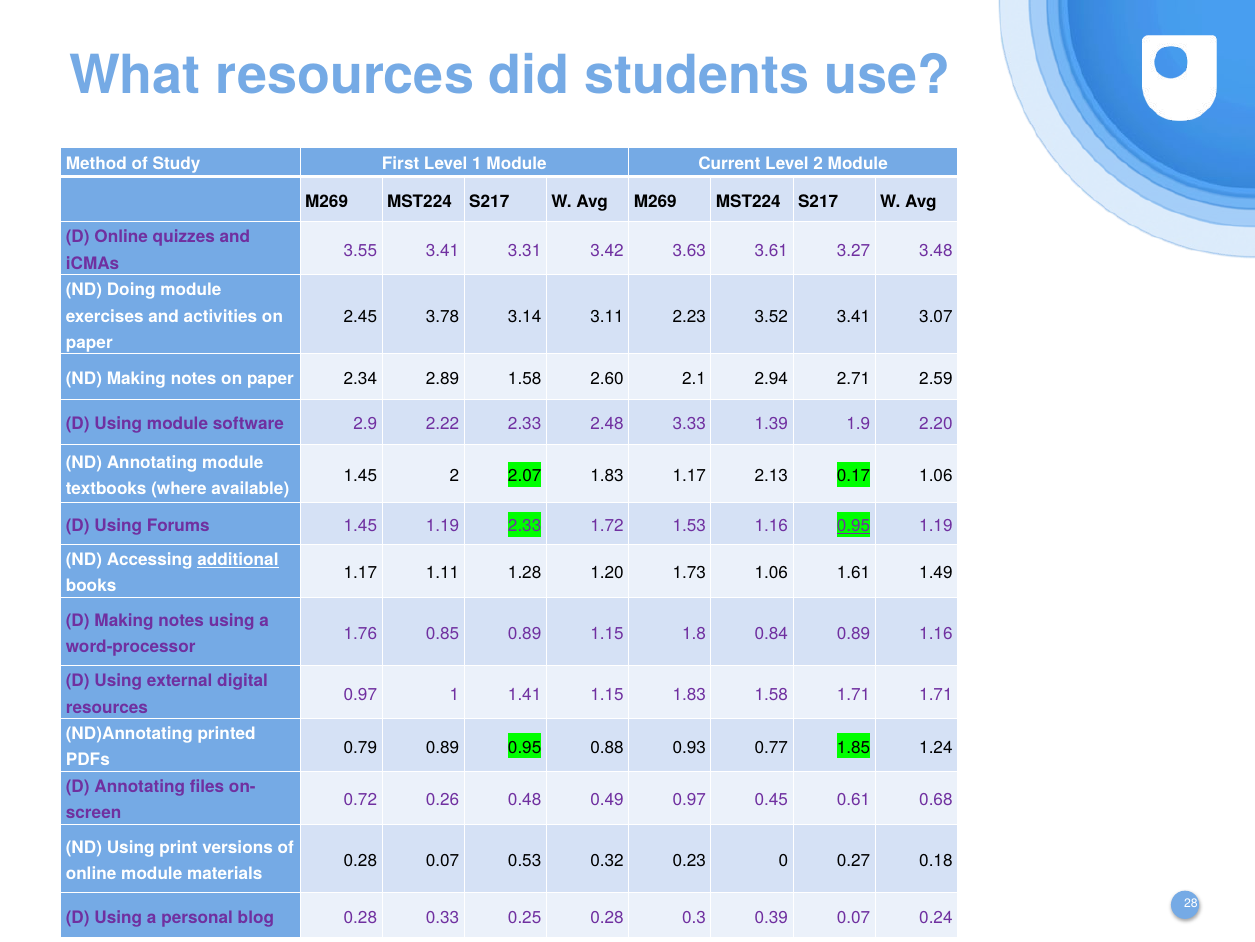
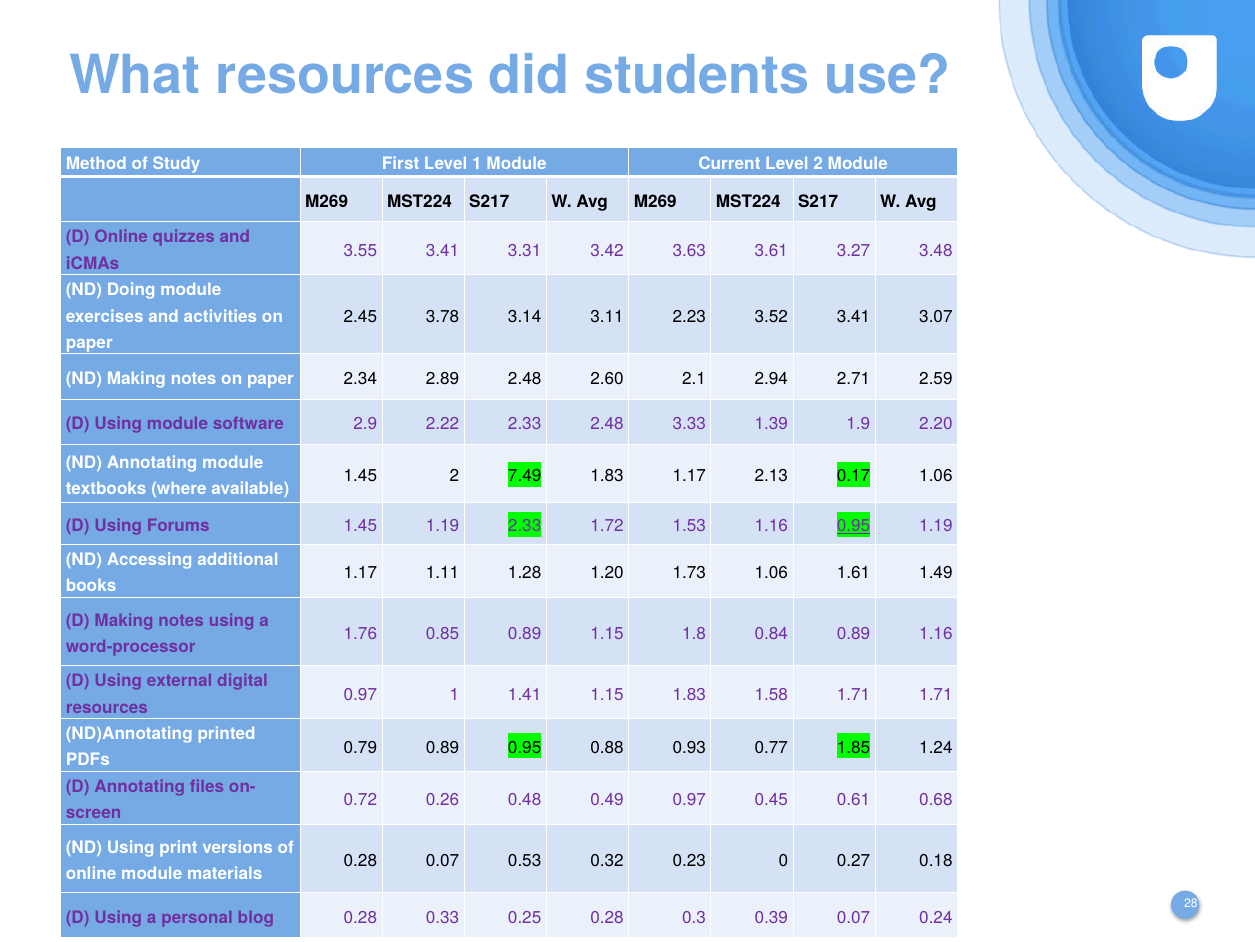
2.89 1.58: 1.58 -> 2.48 (525, 379)
2.07: 2.07 -> 7.49 (525, 476)
additional underline: present -> none (238, 560)
